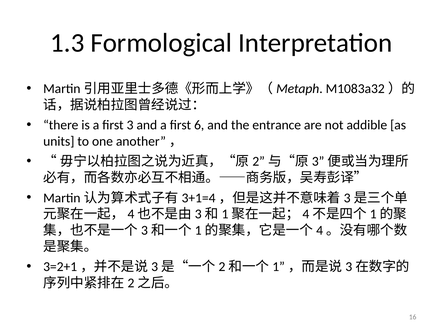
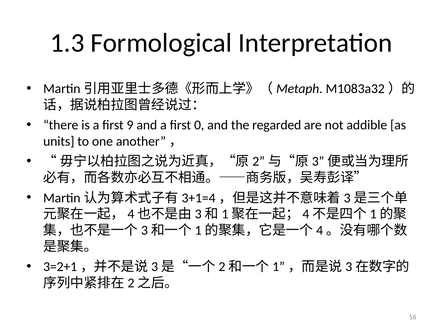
3: 3 -> 9 (130, 125)
6: 6 -> 0 (199, 125)
entrance: entrance -> regarded (277, 125)
